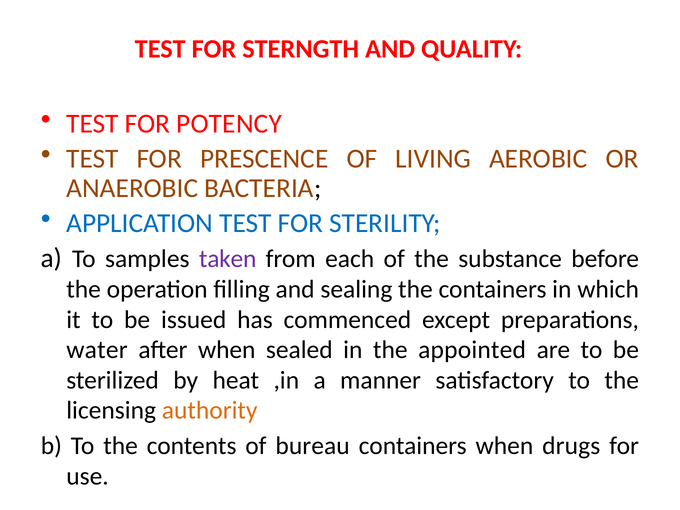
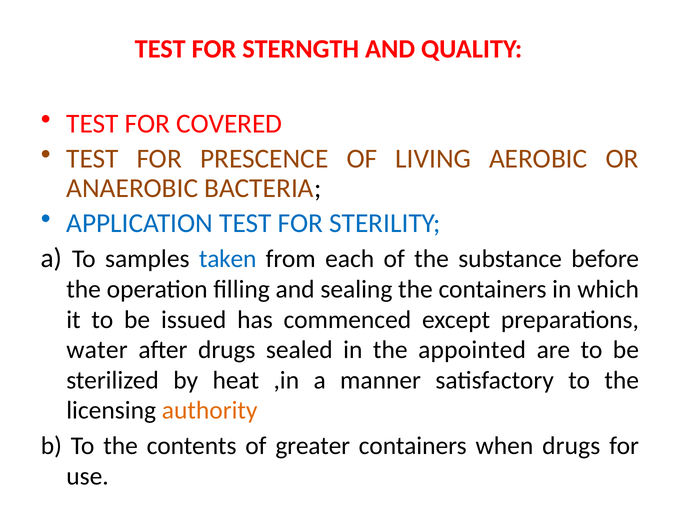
POTENCY: POTENCY -> COVERED (229, 124)
taken colour: purple -> blue (228, 259)
after when: when -> drugs (227, 350)
bureau: bureau -> greater (313, 446)
